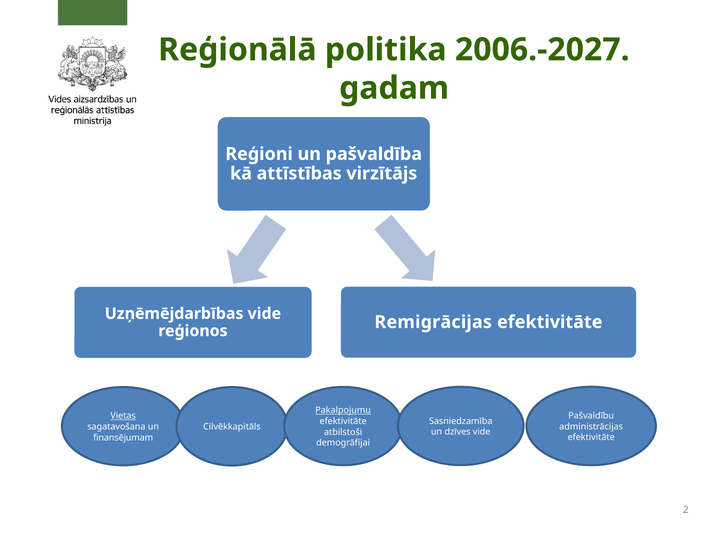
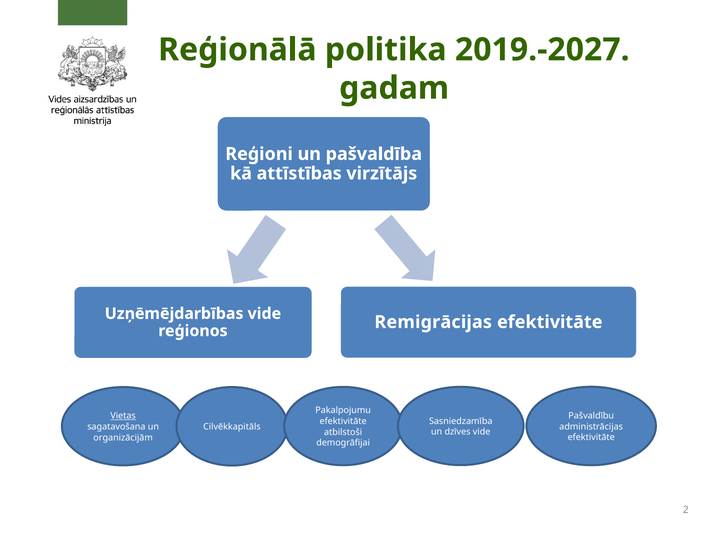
2006.-2027: 2006.-2027 -> 2019.-2027 (542, 50)
Pakalpojumu underline: present -> none (343, 410)
finansējumam: finansējumam -> organizācijām (123, 438)
